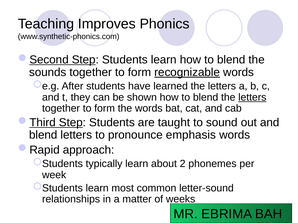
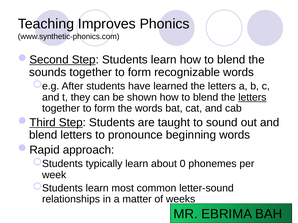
recognizable underline: present -> none (187, 72)
emphasis: emphasis -> beginning (191, 135)
2: 2 -> 0 (183, 164)
